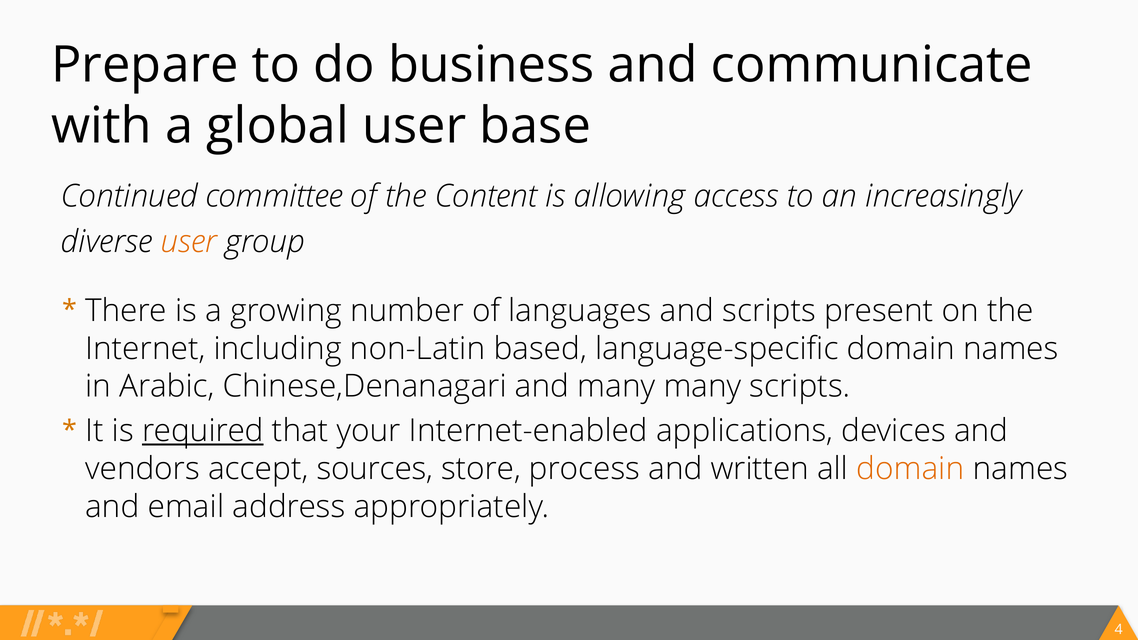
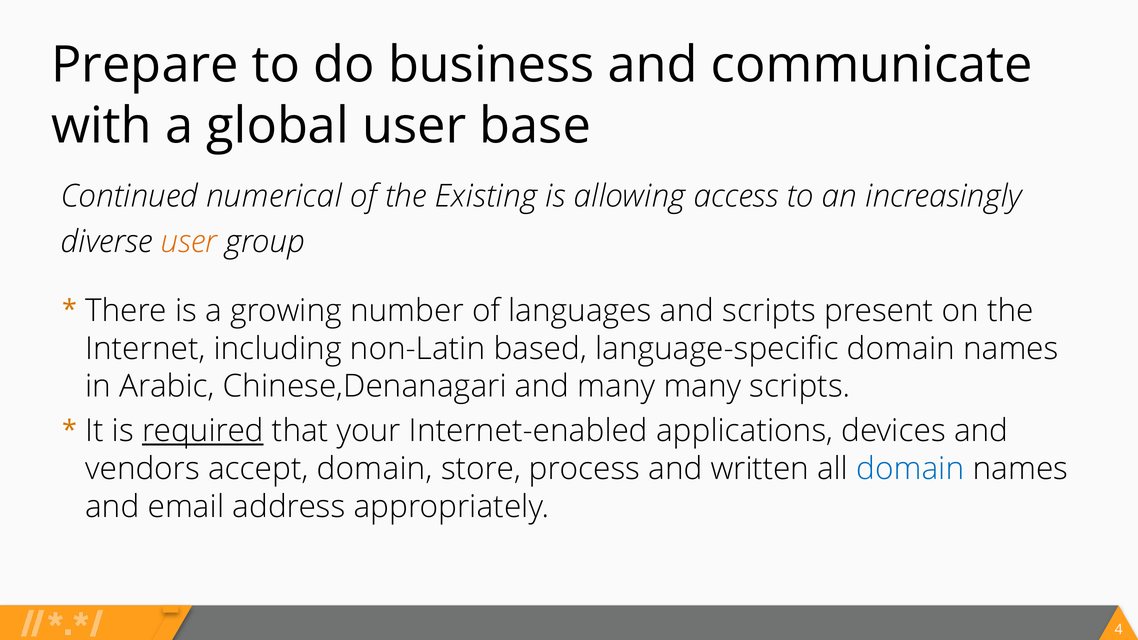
committee: committee -> numerical (274, 197)
Content: Content -> Existing (486, 197)
accept sources: sources -> domain (375, 469)
domain colour: orange -> blue (910, 469)
